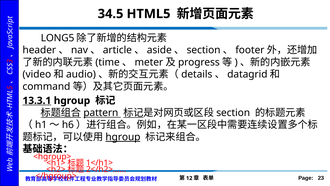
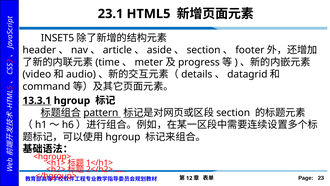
34.5: 34.5 -> 23.1 (111, 14)
LONG5: LONG5 -> INSET5 (58, 38)
hgroup underline: present -> none (123, 137)
